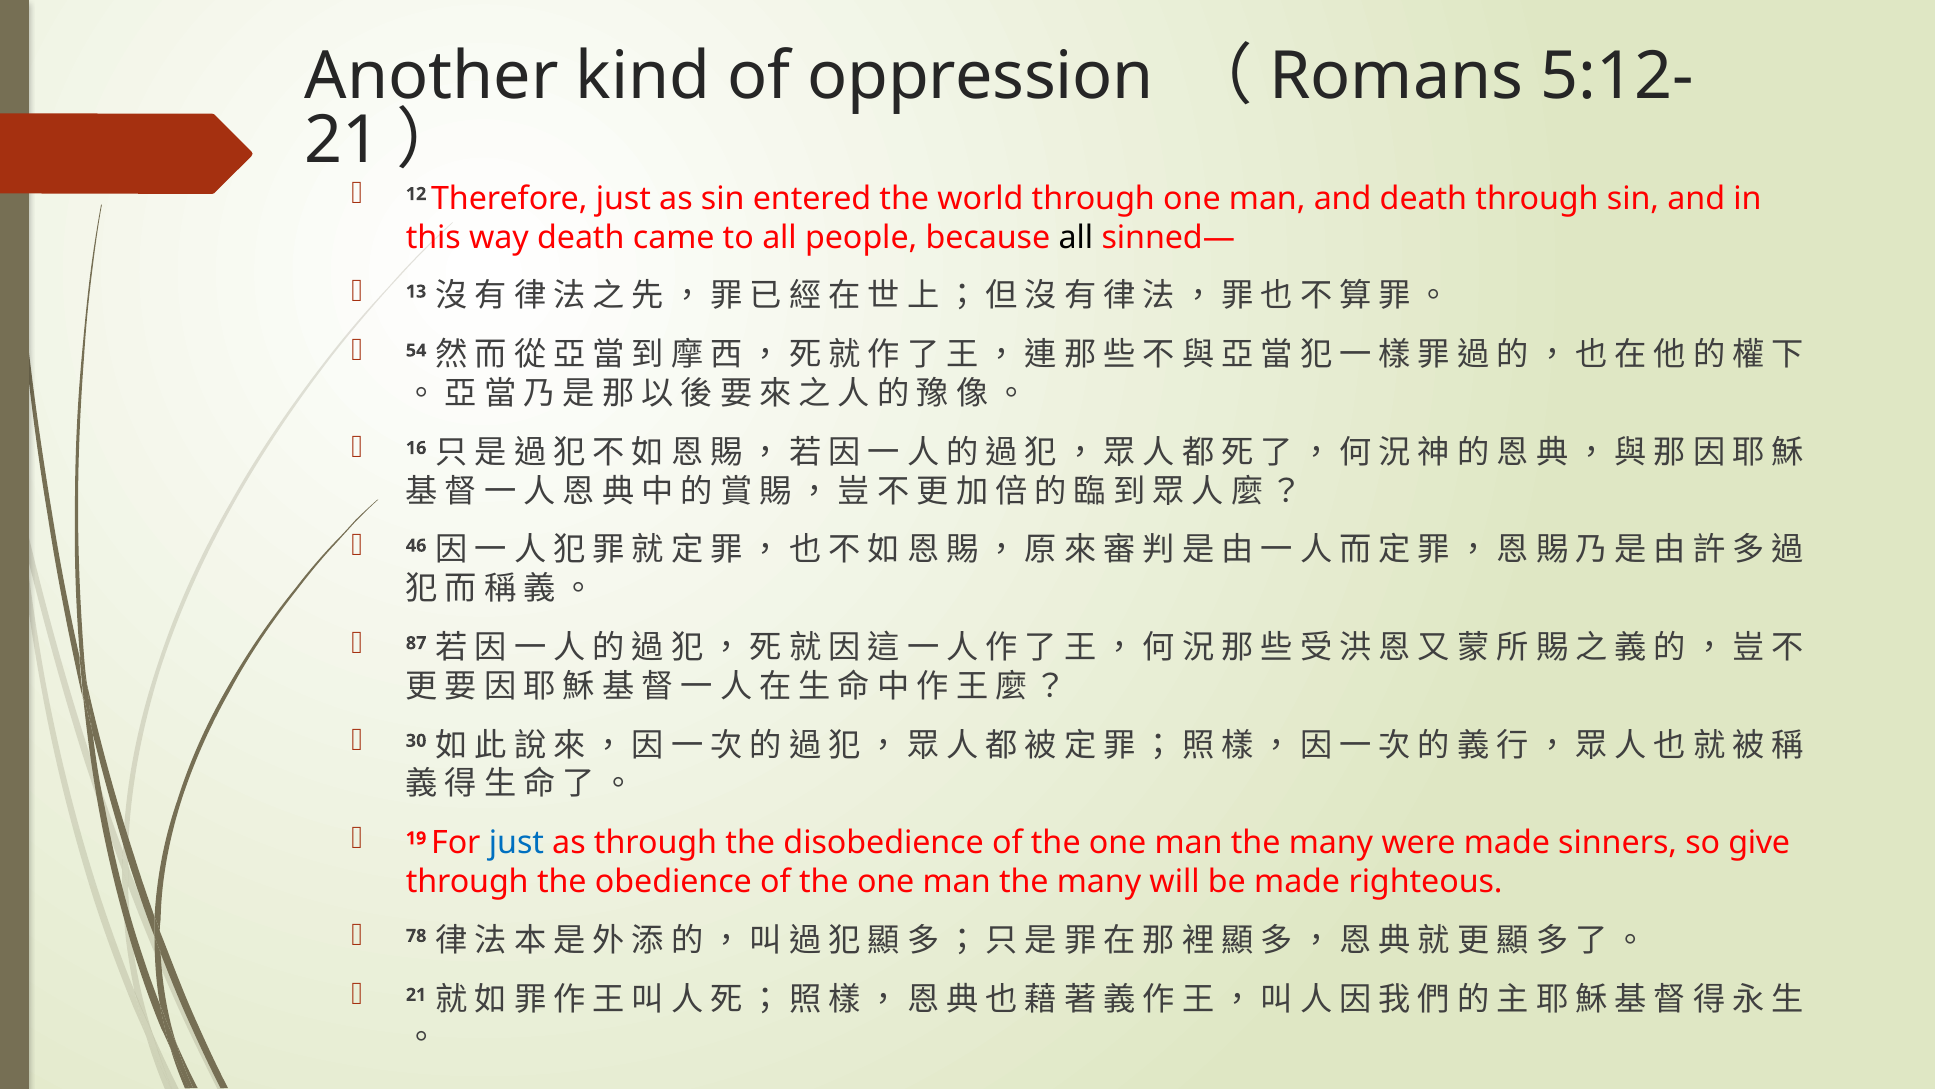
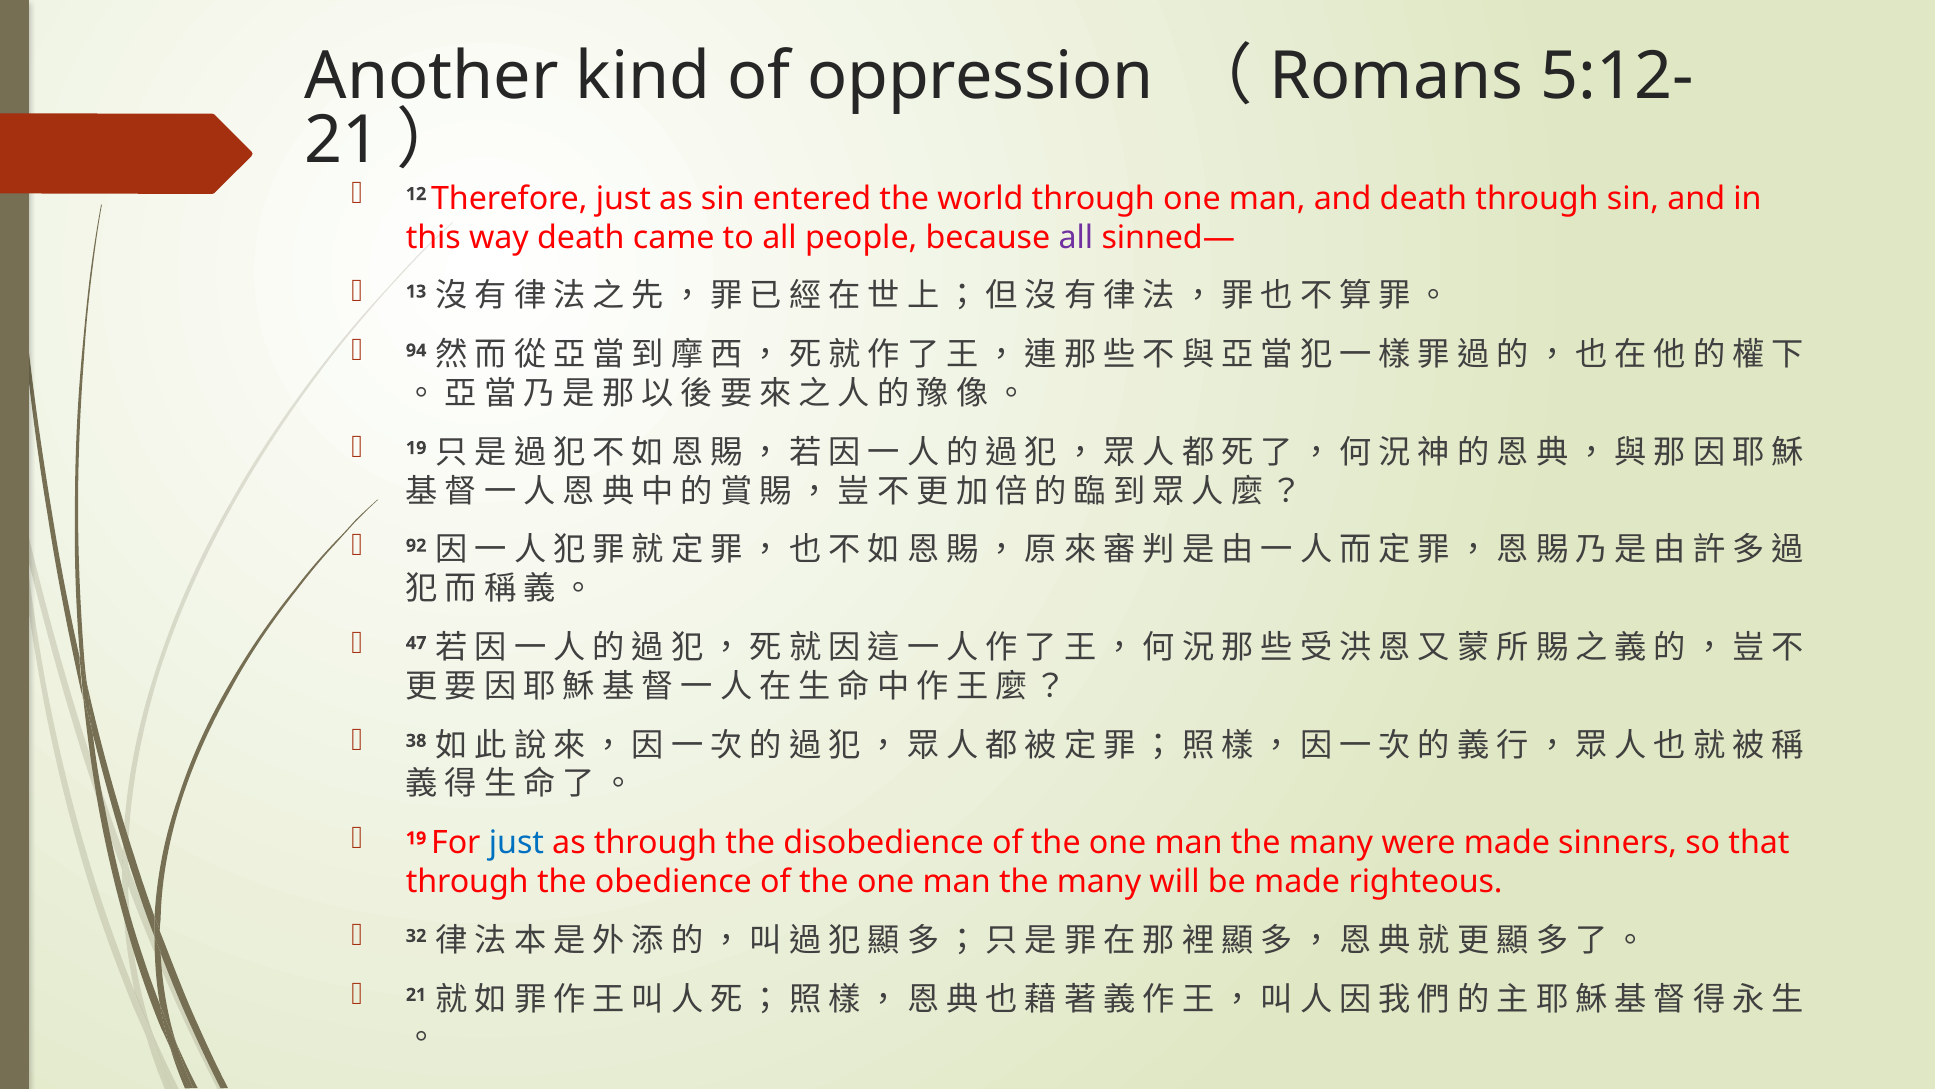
all colour: black -> purple (1076, 237)
54: 54 -> 94 (416, 350)
16: 16 -> 19 (416, 448)
46: 46 -> 92 (416, 545)
87: 87 -> 47 (416, 643)
30: 30 -> 38 (416, 740)
give: give -> that (1759, 843)
78: 78 -> 32 (416, 935)
